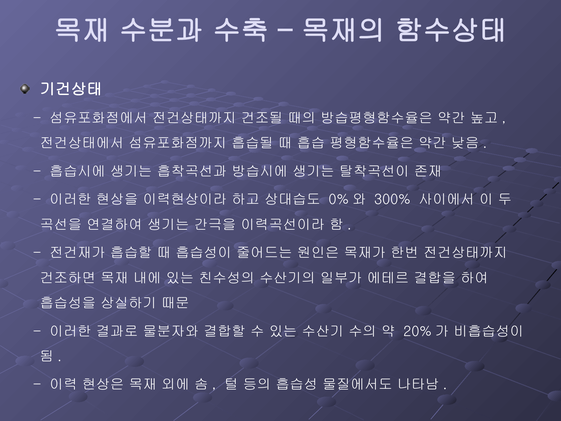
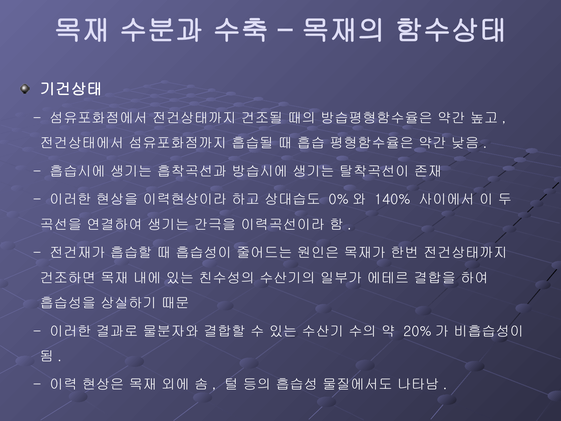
300%: 300% -> 140% (392, 199)
